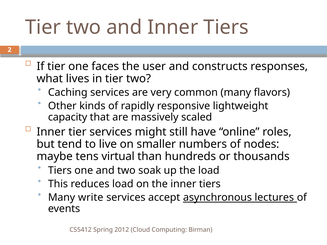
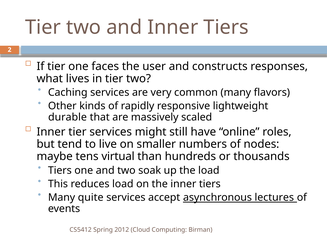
capacity: capacity -> durable (68, 117)
write: write -> quite (91, 198)
